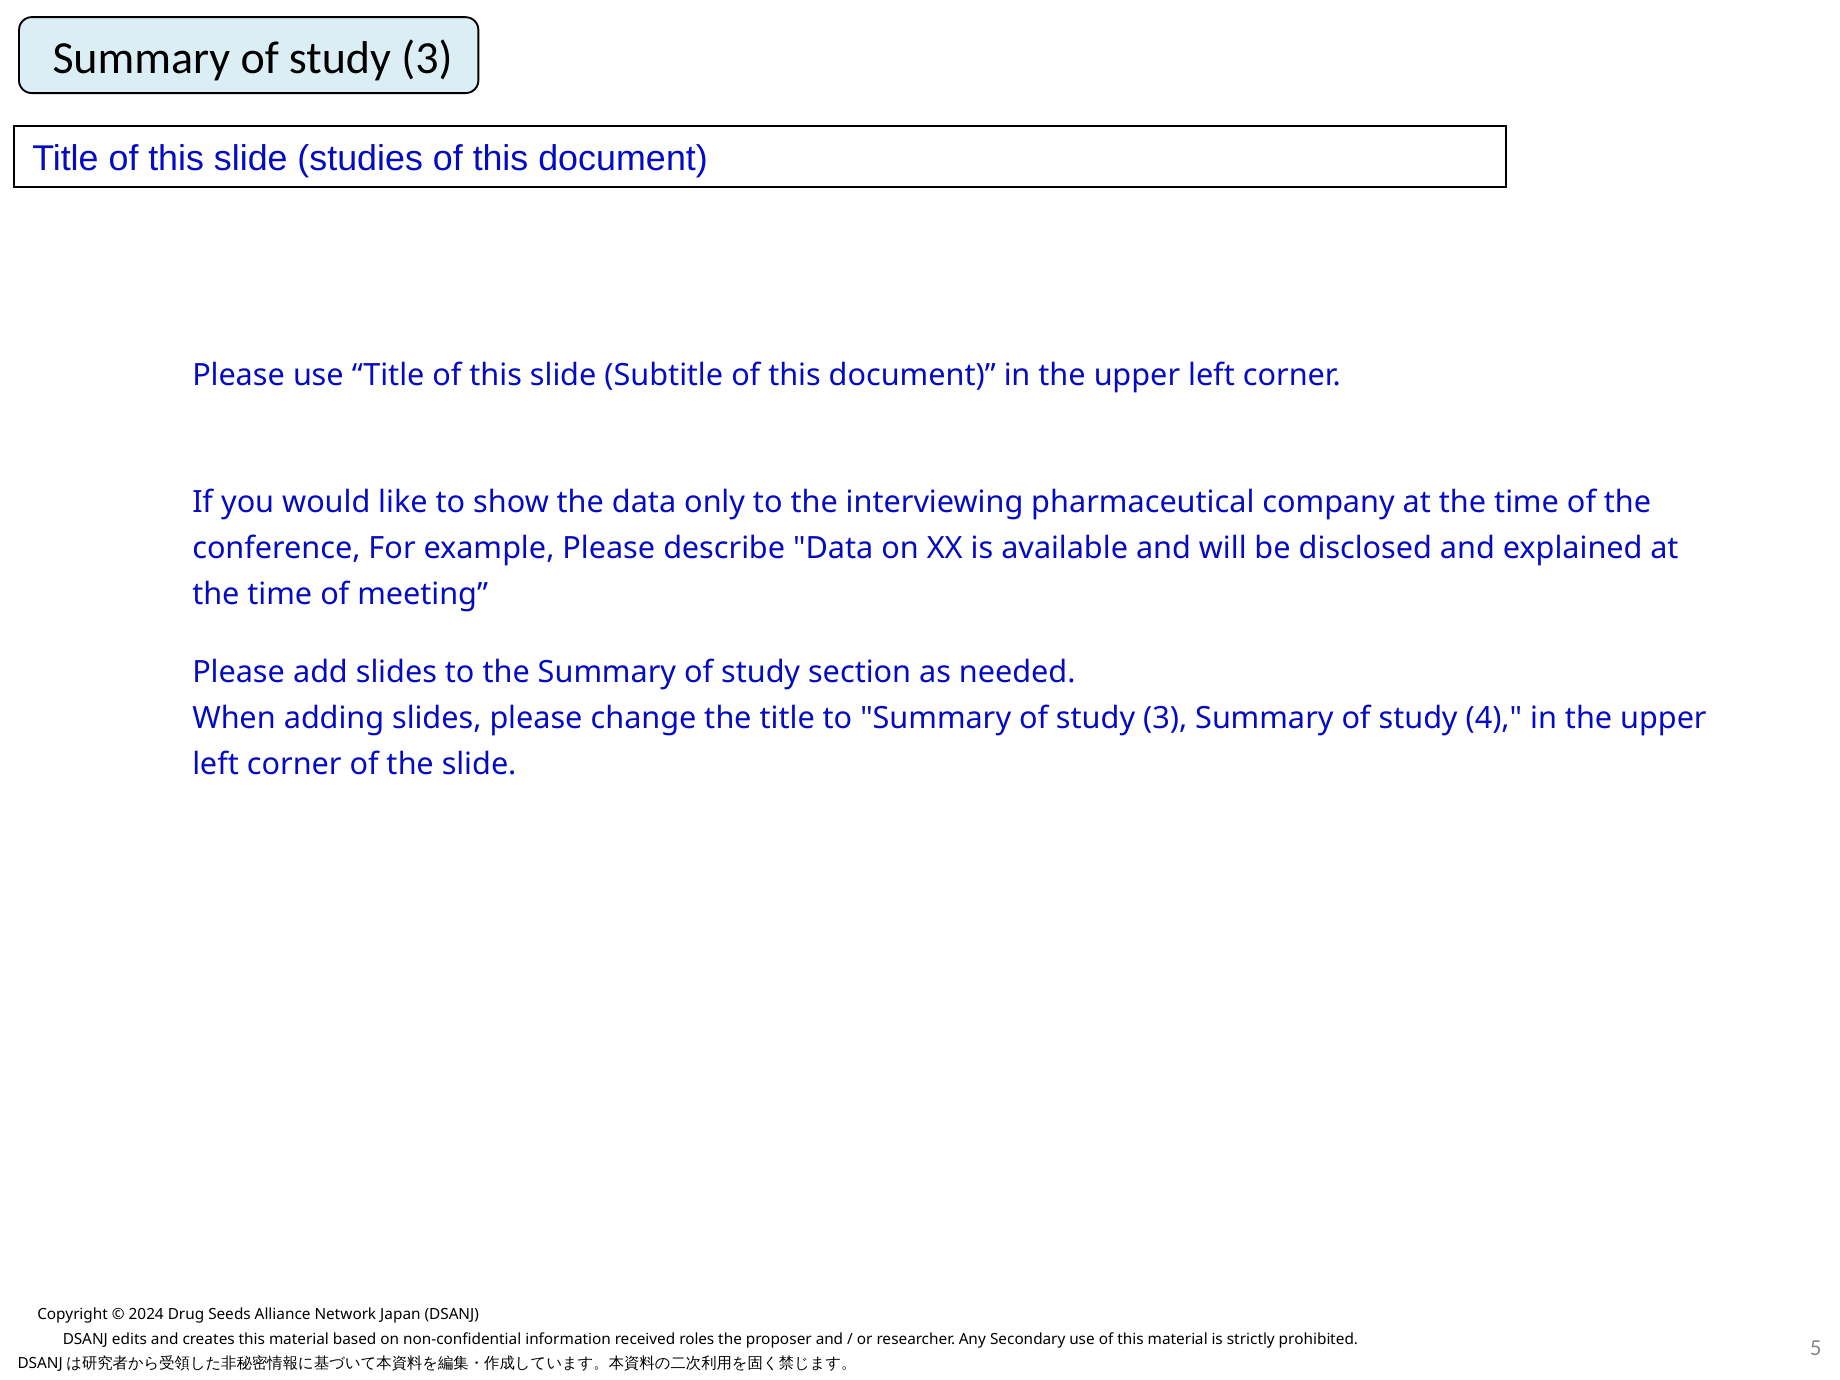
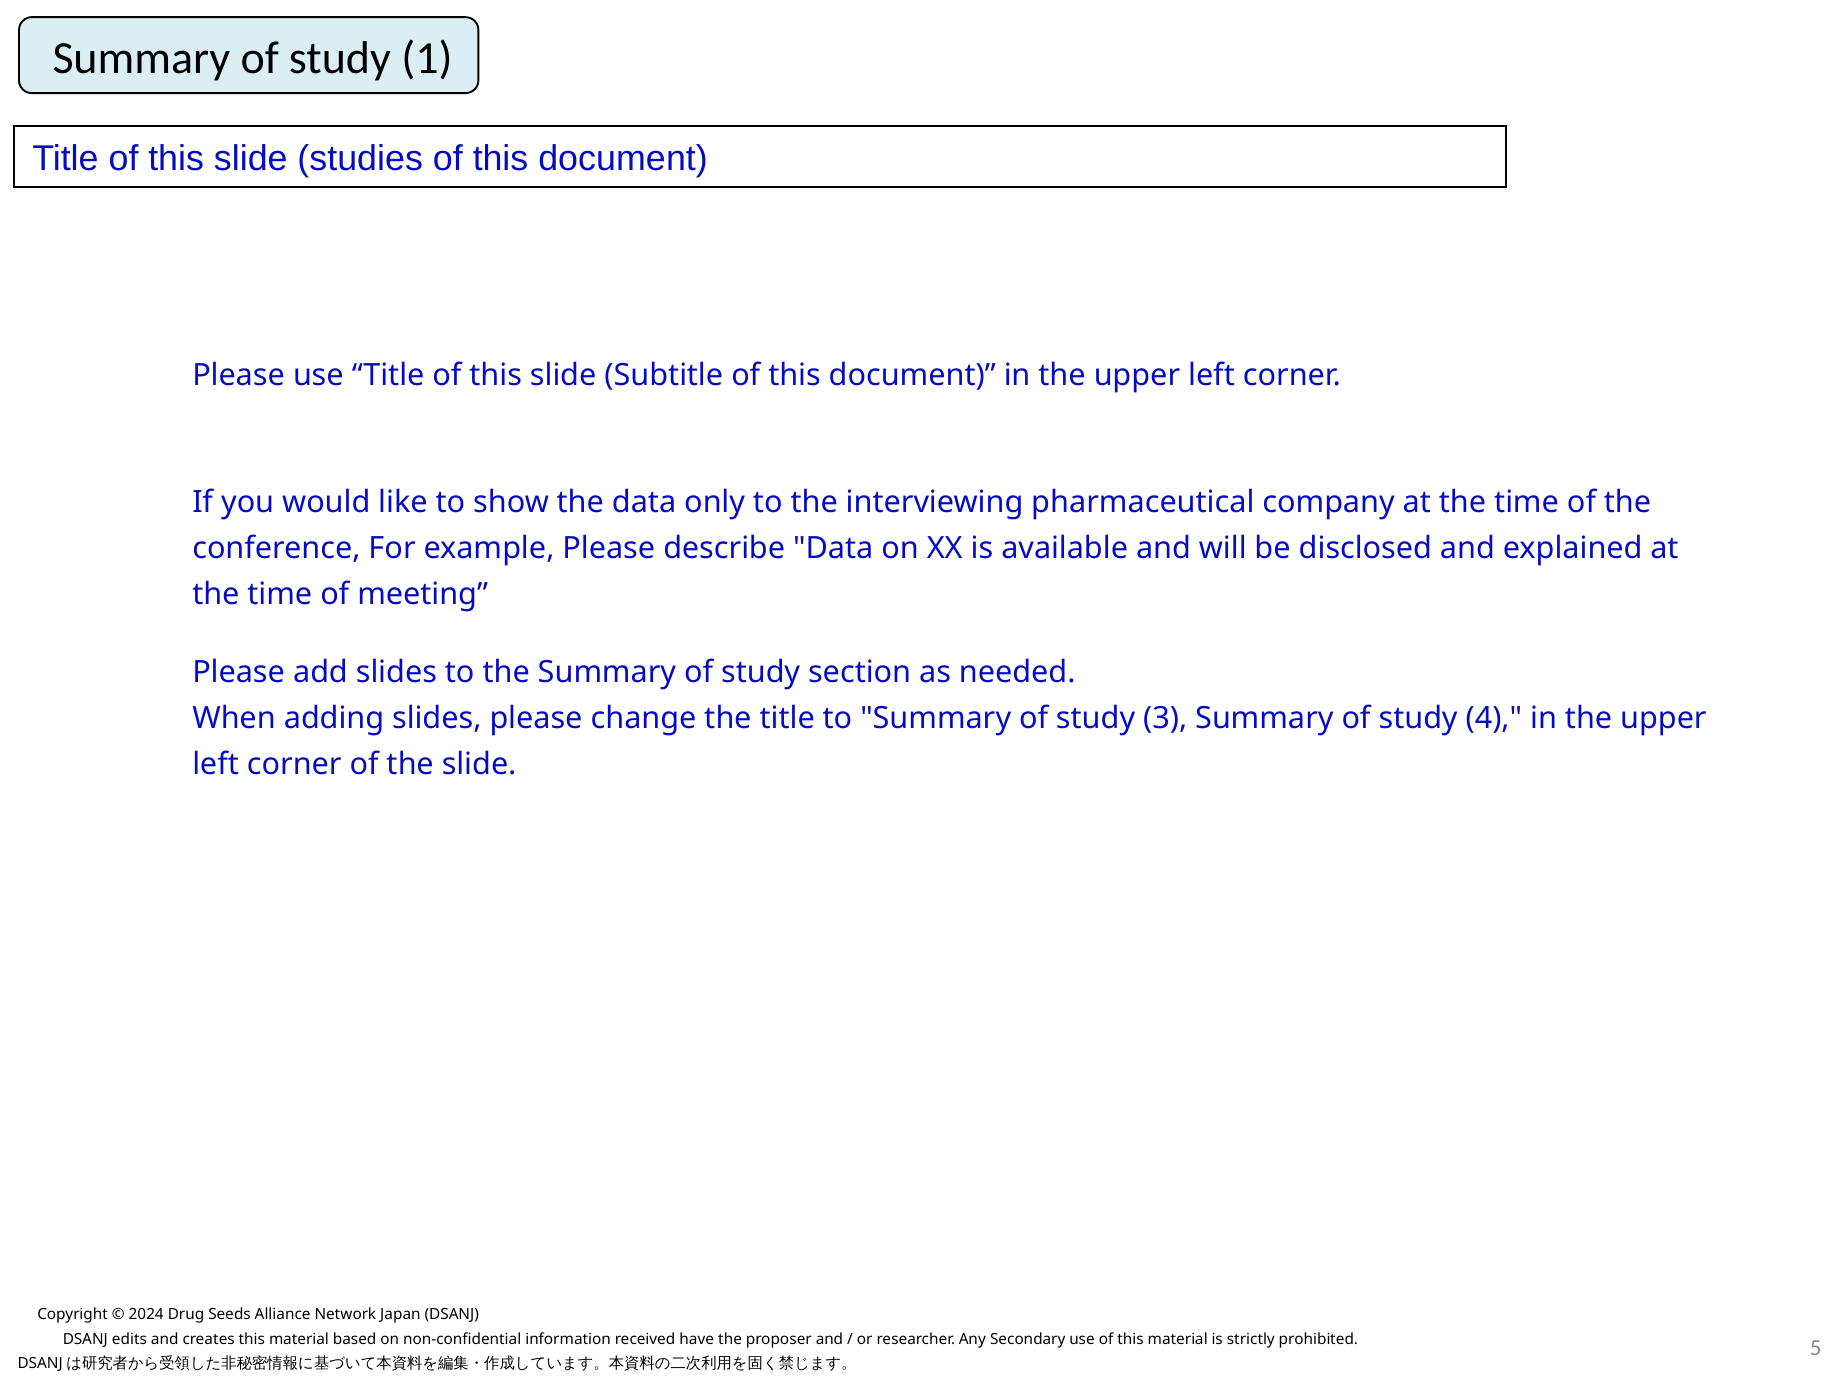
3: 3 -> 1 (427, 59)
roles: roles -> have (697, 1339)
